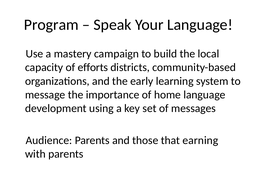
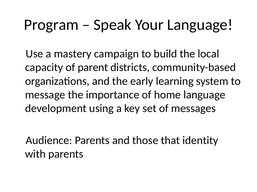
efforts: efforts -> parent (93, 68)
earning: earning -> identity (200, 141)
